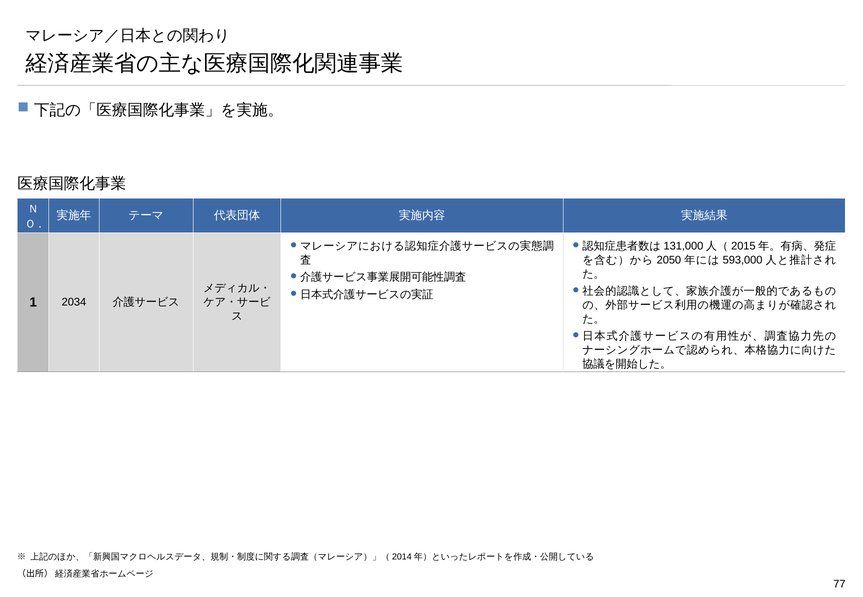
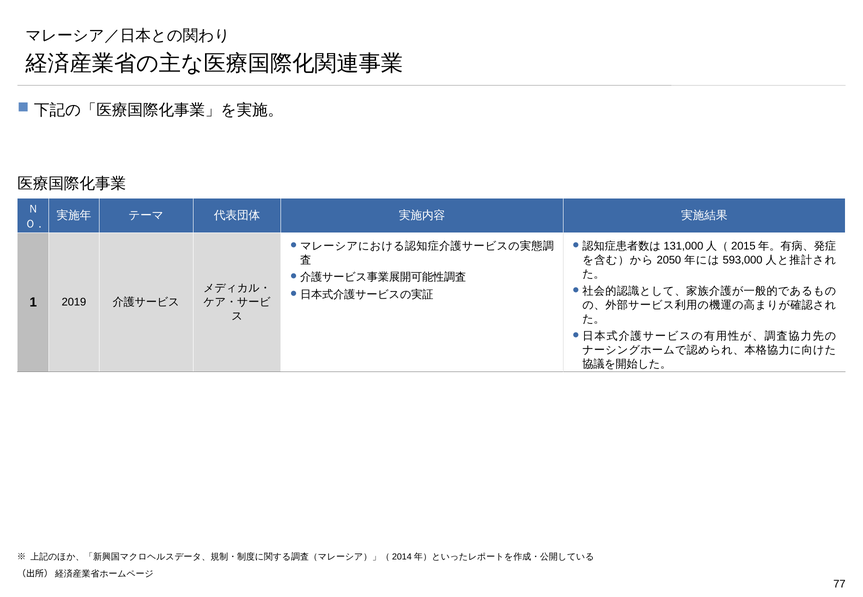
2034: 2034 -> 2019 (74, 303)
